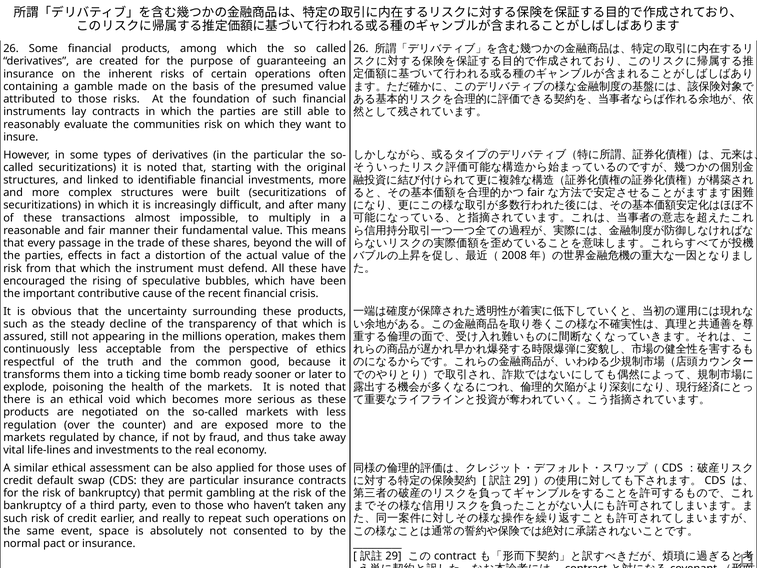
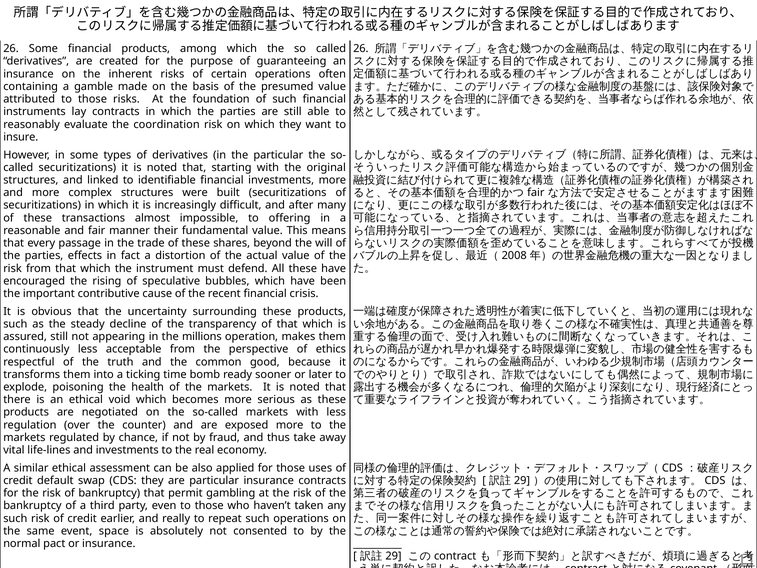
communities: communities -> coordination (167, 124)
multiply: multiply -> offering (290, 218)
